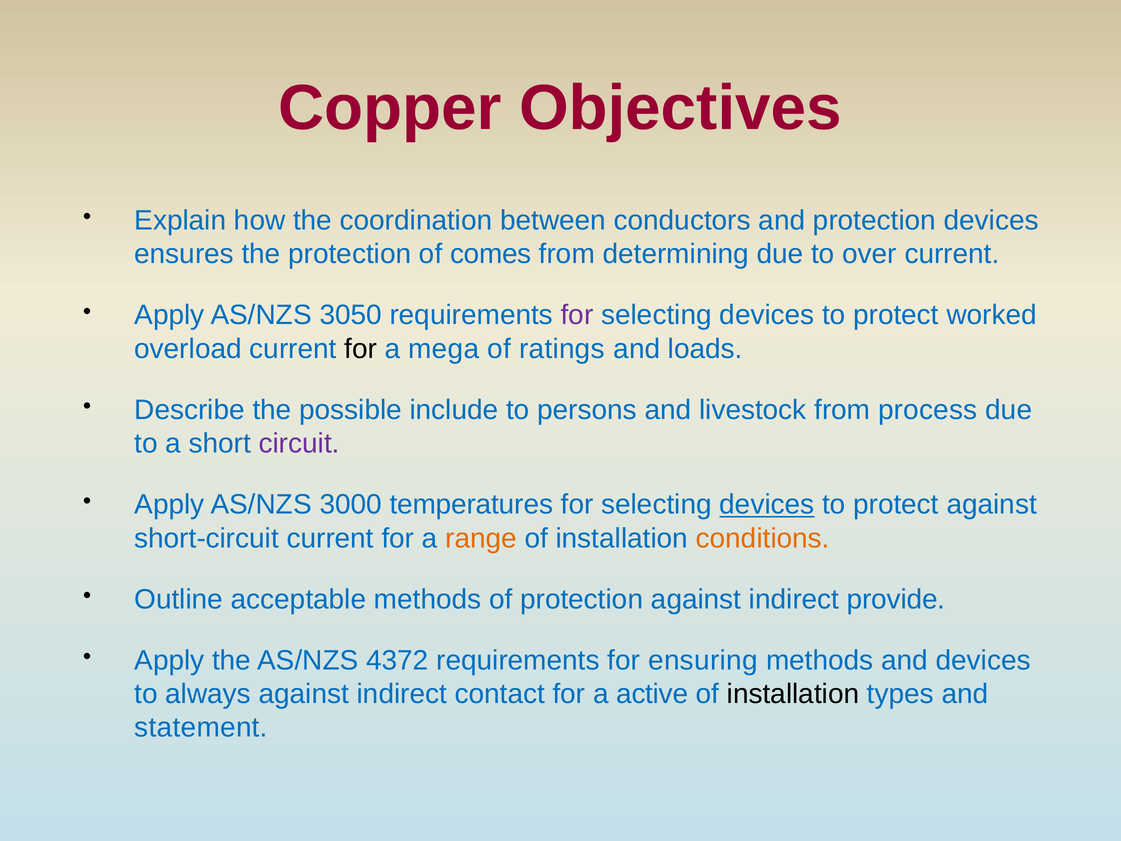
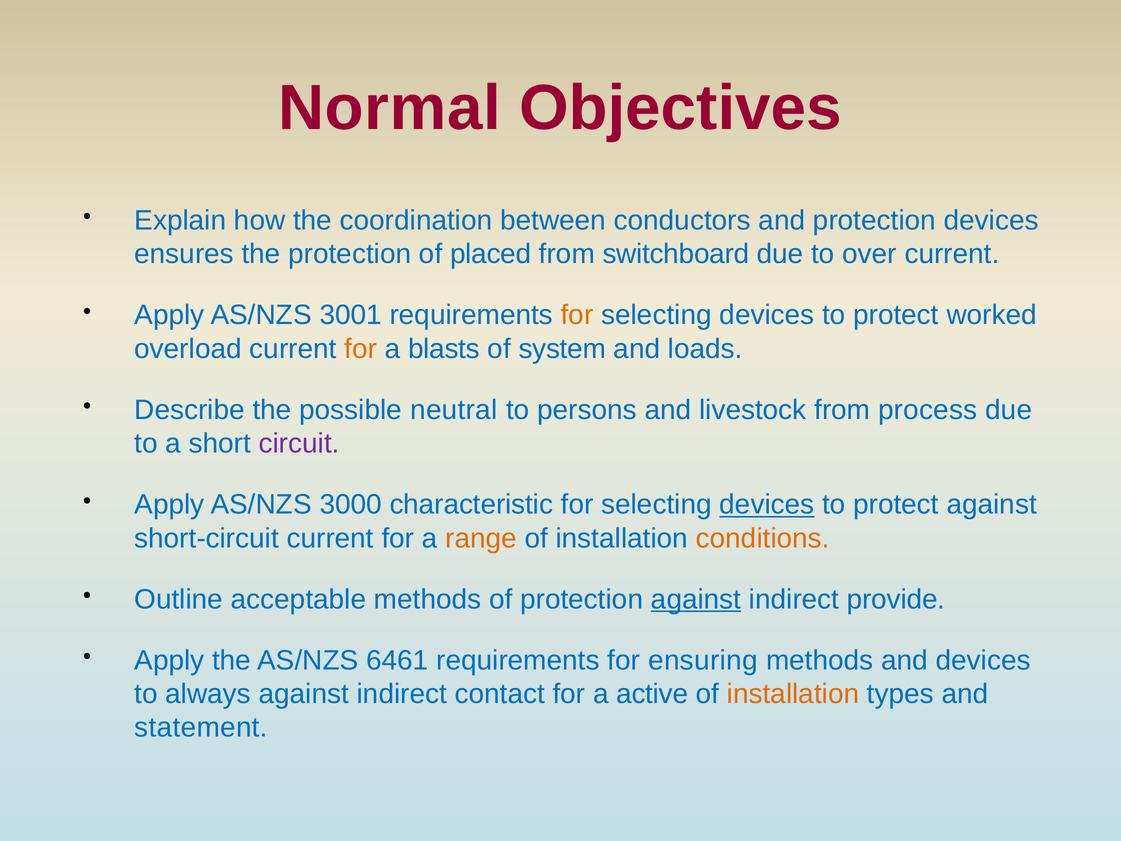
Copper: Copper -> Normal (390, 108)
comes: comes -> placed (491, 254)
determining: determining -> switchboard (676, 254)
3050: 3050 -> 3001 (351, 315)
for colour: purple -> orange (577, 315)
for colour: black -> orange (361, 349)
mega: mega -> blasts (444, 349)
ratings: ratings -> system (562, 349)
include: include -> neutral (454, 410)
temperatures: temperatures -> characteristic (471, 504)
against underline: none -> present (696, 599)
4372: 4372 -> 6461 (397, 660)
installation colour: black -> orange (793, 694)
